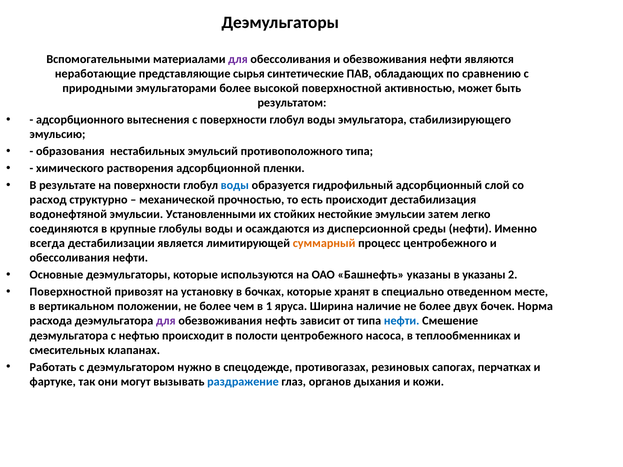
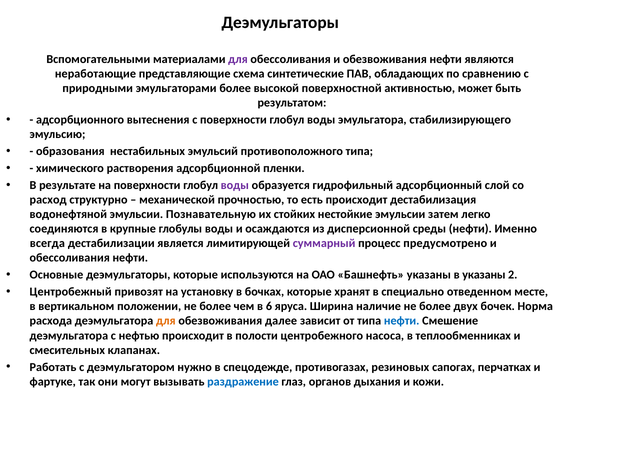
сырья: сырья -> схема (249, 74)
воды colour: blue -> purple (235, 185)
Установленными: Установленными -> Познавательную (211, 214)
суммарный colour: orange -> purple (324, 244)
процесс центробежного: центробежного -> предусмотрено (445, 244)
Поверхностной: Поверхностной -> Центробежный (71, 292)
1: 1 -> 6 (269, 307)
для colour: purple -> orange (166, 321)
нефть: нефть -> далее (281, 321)
